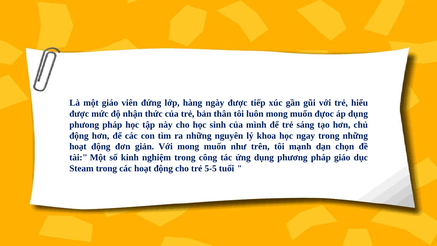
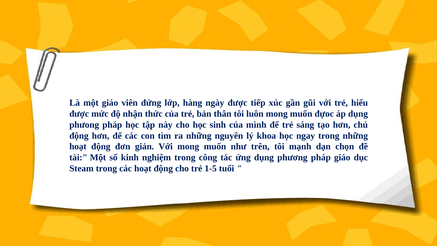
5-5: 5-5 -> 1-5 (211, 168)
